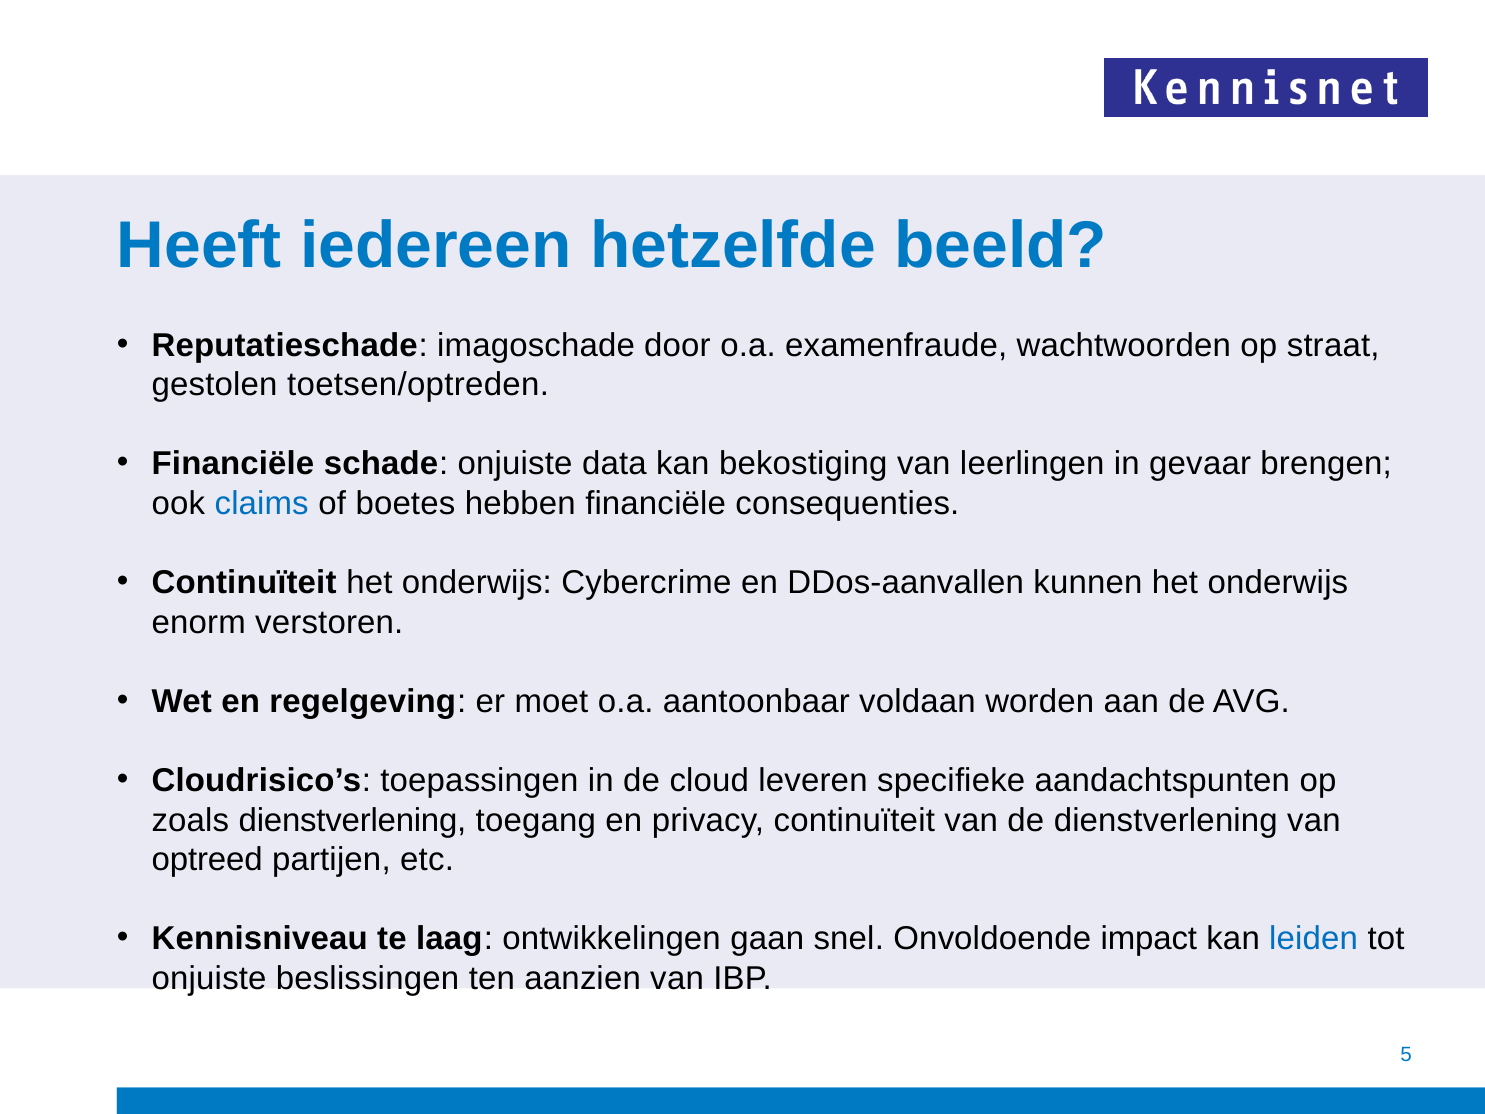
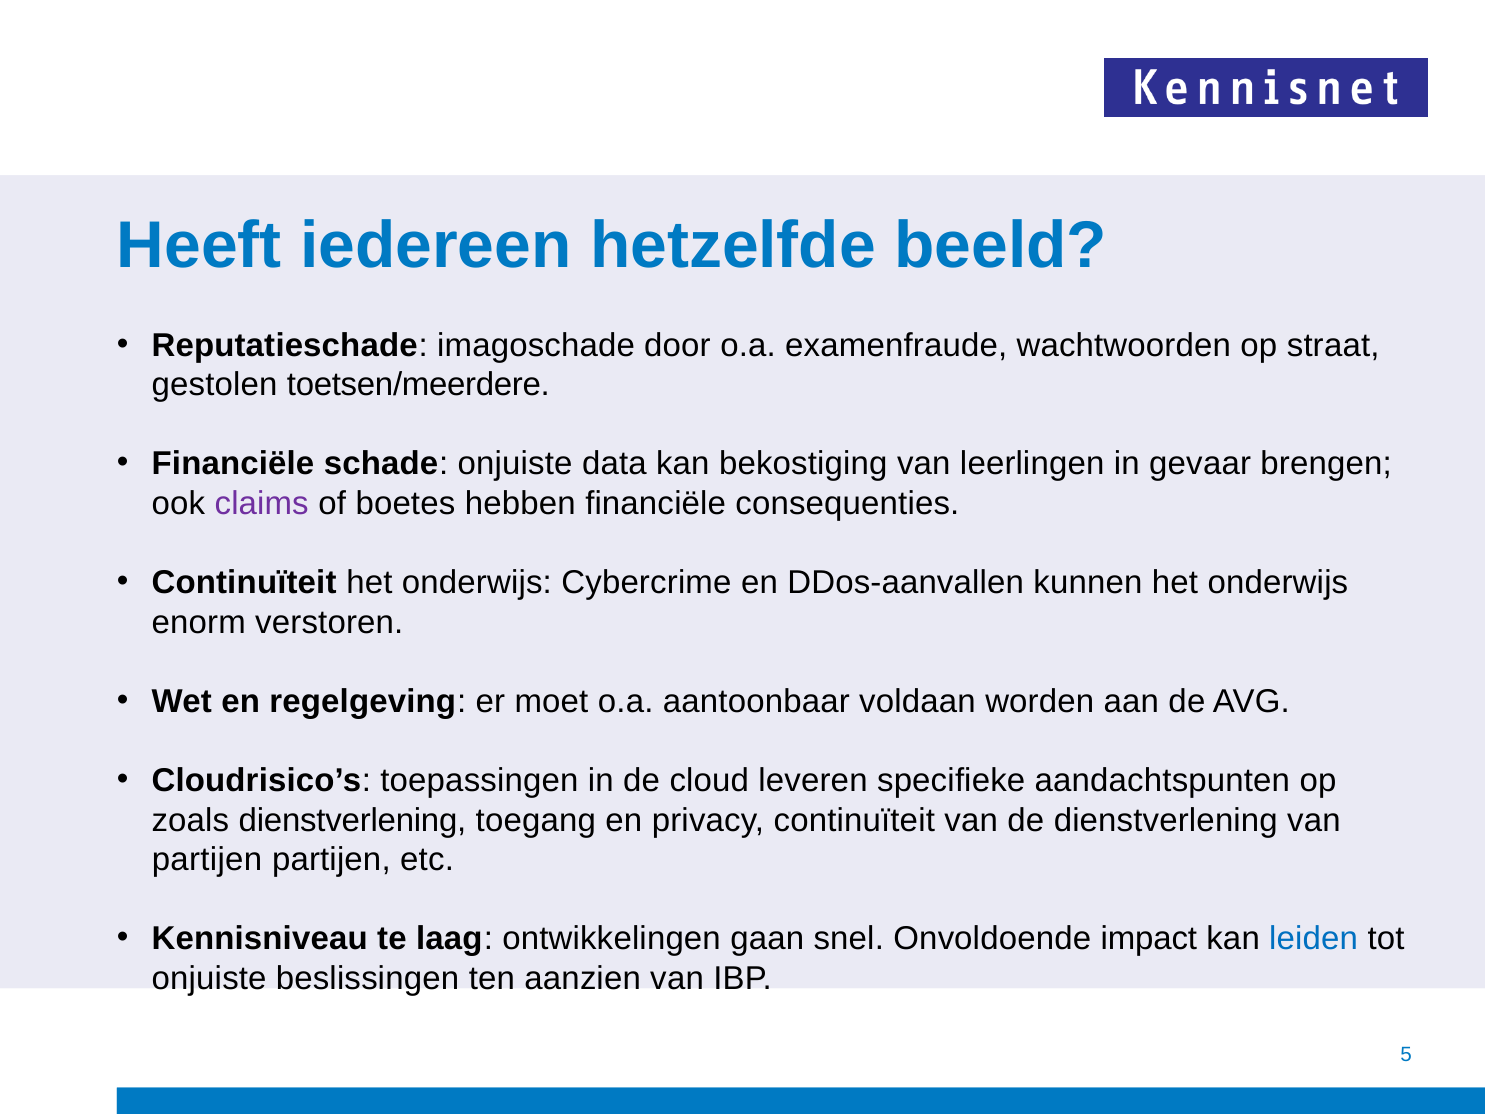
toetsen/optreden: toetsen/optreden -> toetsen/meerdere (418, 385)
claims colour: blue -> purple (262, 503)
optreed: optreed -> partijen (207, 860)
